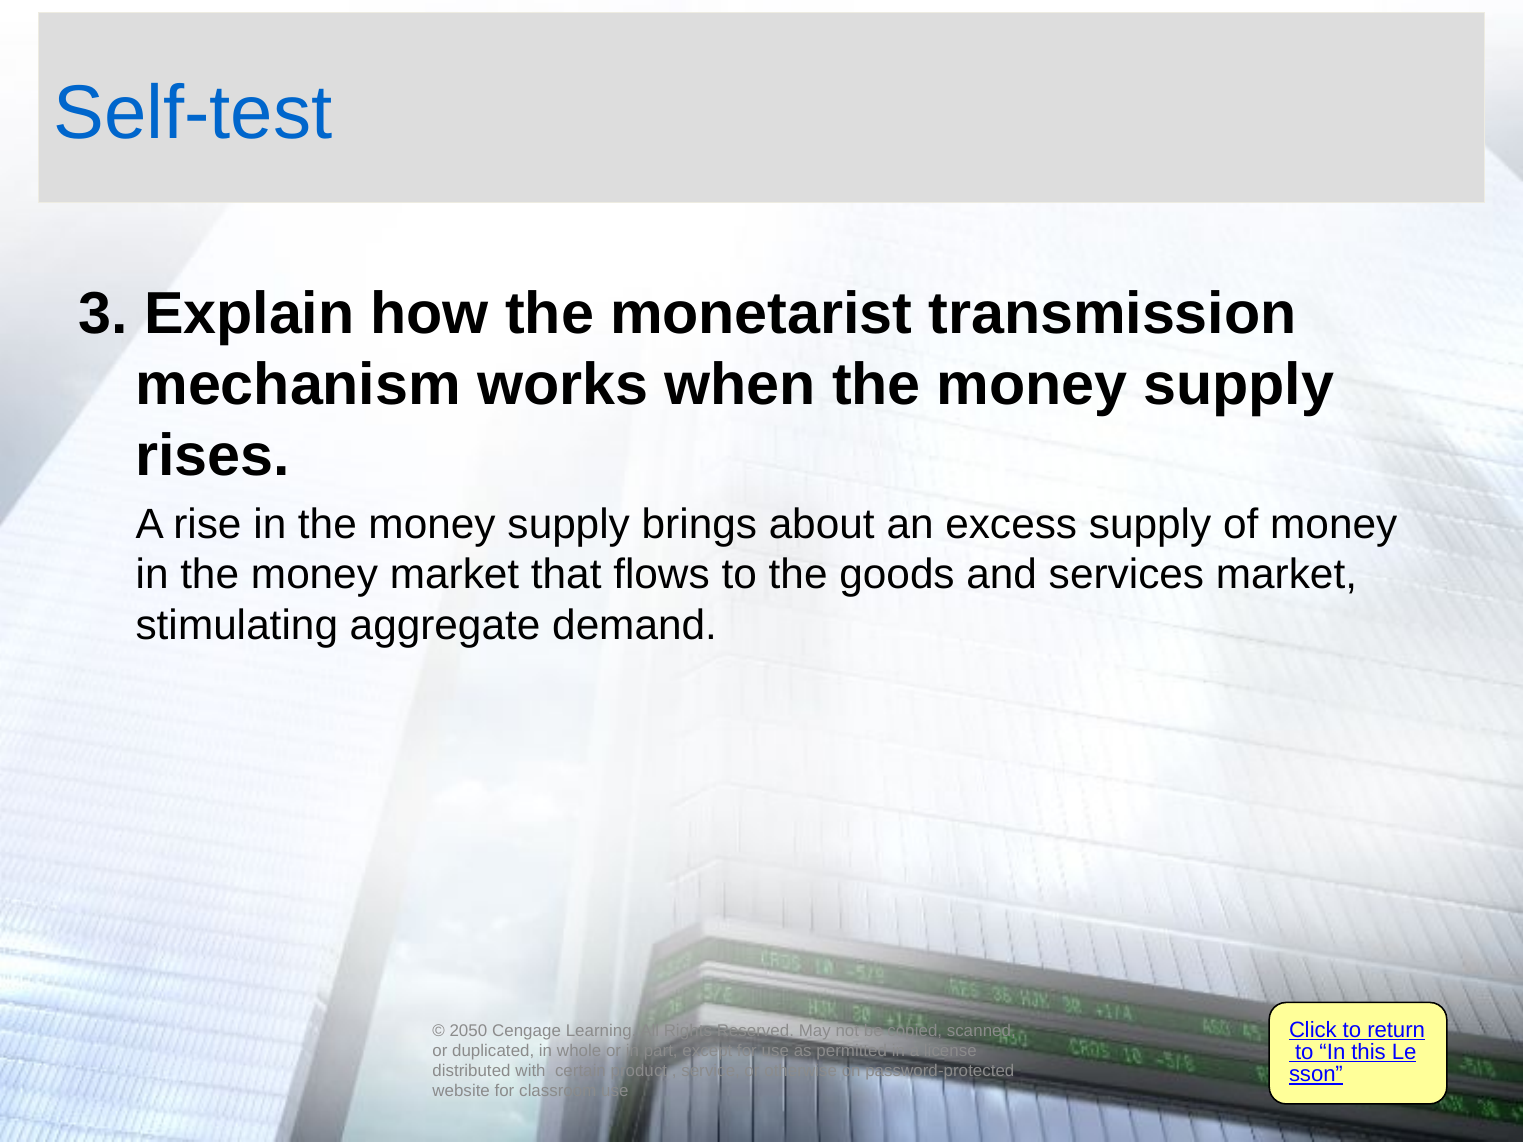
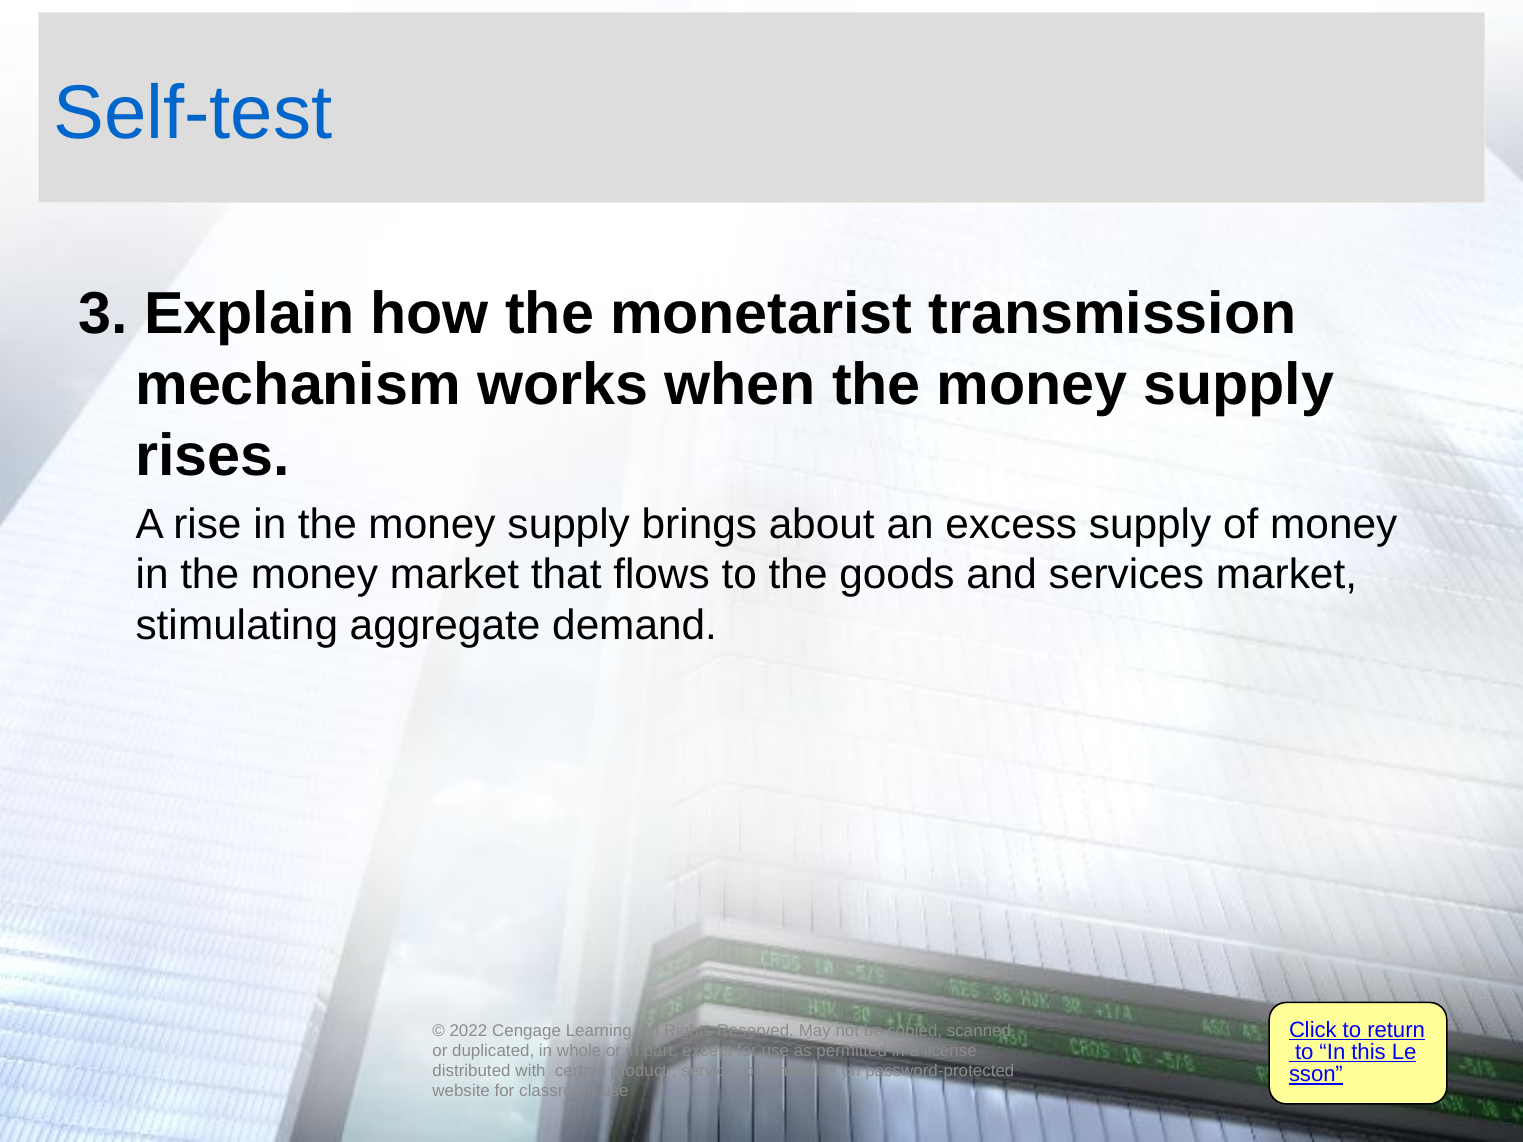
2050: 2050 -> 2022 (468, 1031)
